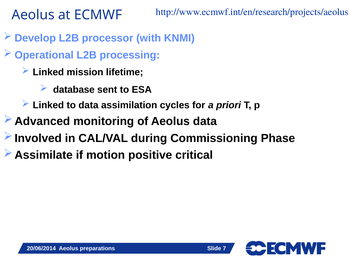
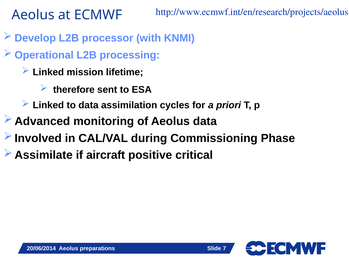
database: database -> therefore (74, 90)
motion: motion -> aircraft (106, 155)
